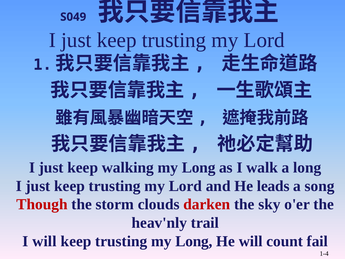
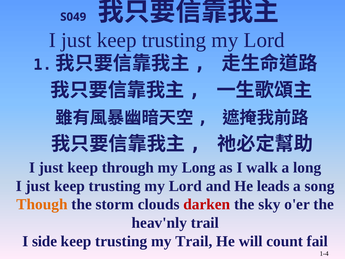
walking: walking -> through (128, 167)
Though colour: red -> orange (42, 204)
I will: will -> side (45, 241)
trusting my Long: Long -> Trail (194, 241)
